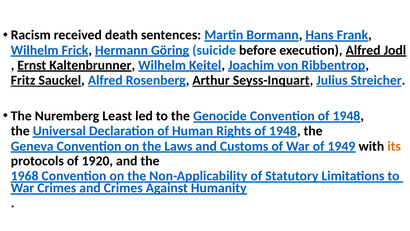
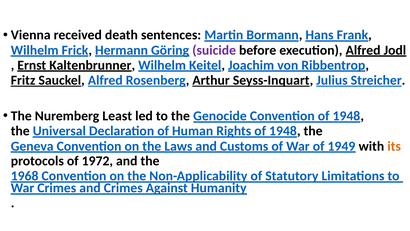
Racism: Racism -> Vienna (31, 35)
suicide colour: blue -> purple (214, 50)
1920: 1920 -> 1972 (97, 161)
